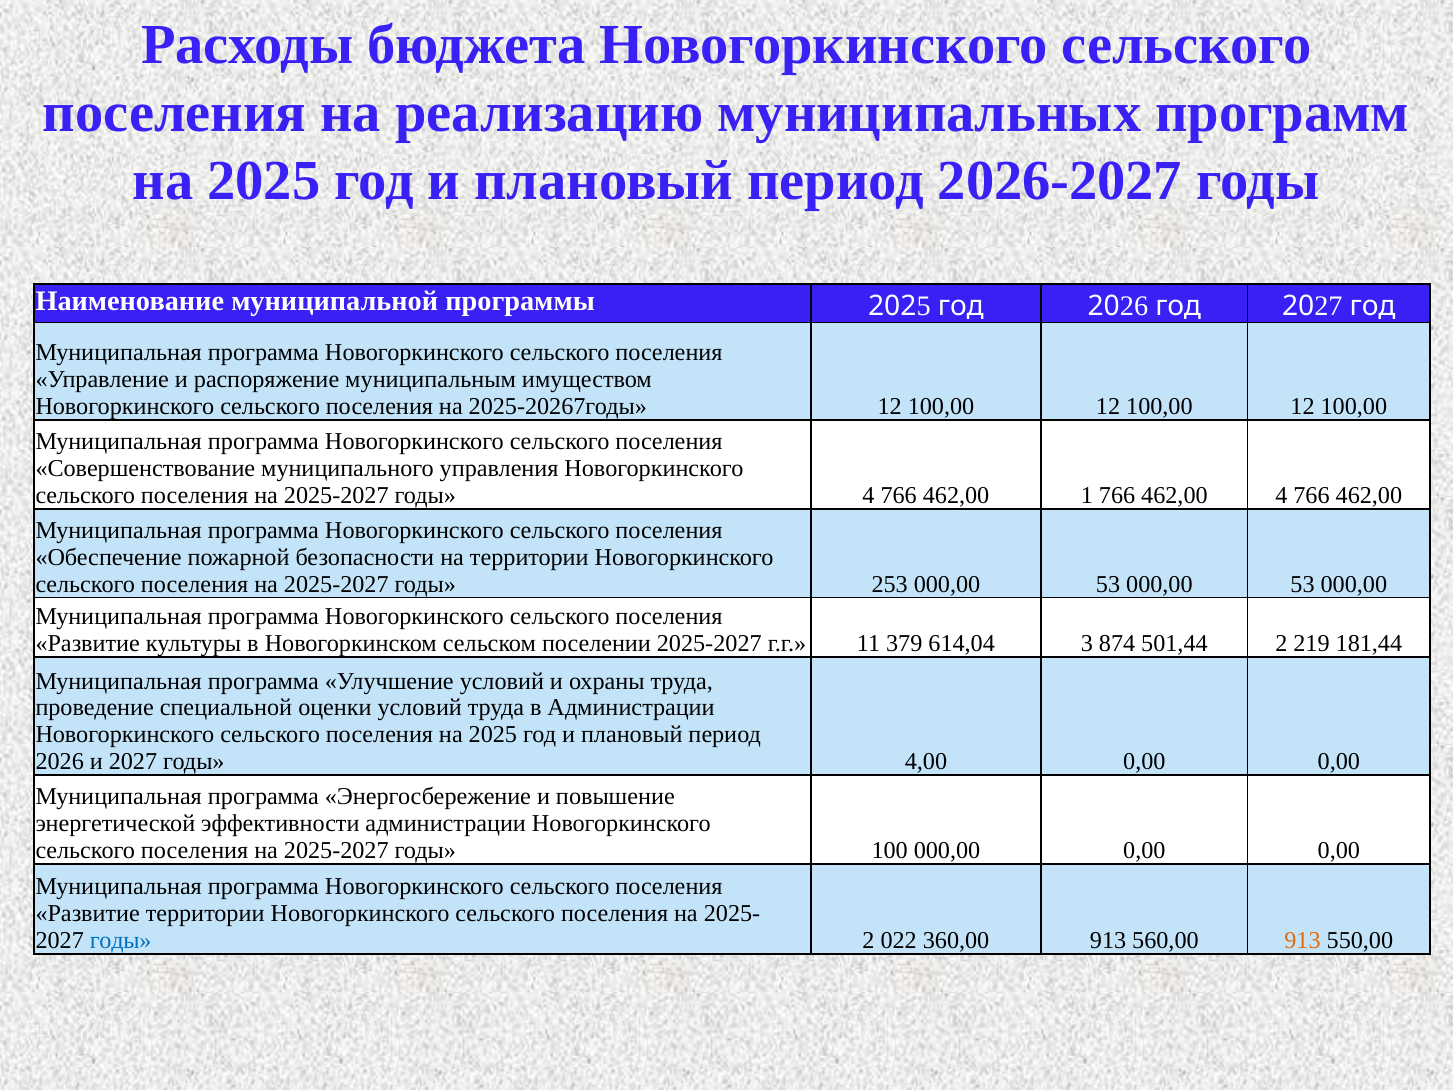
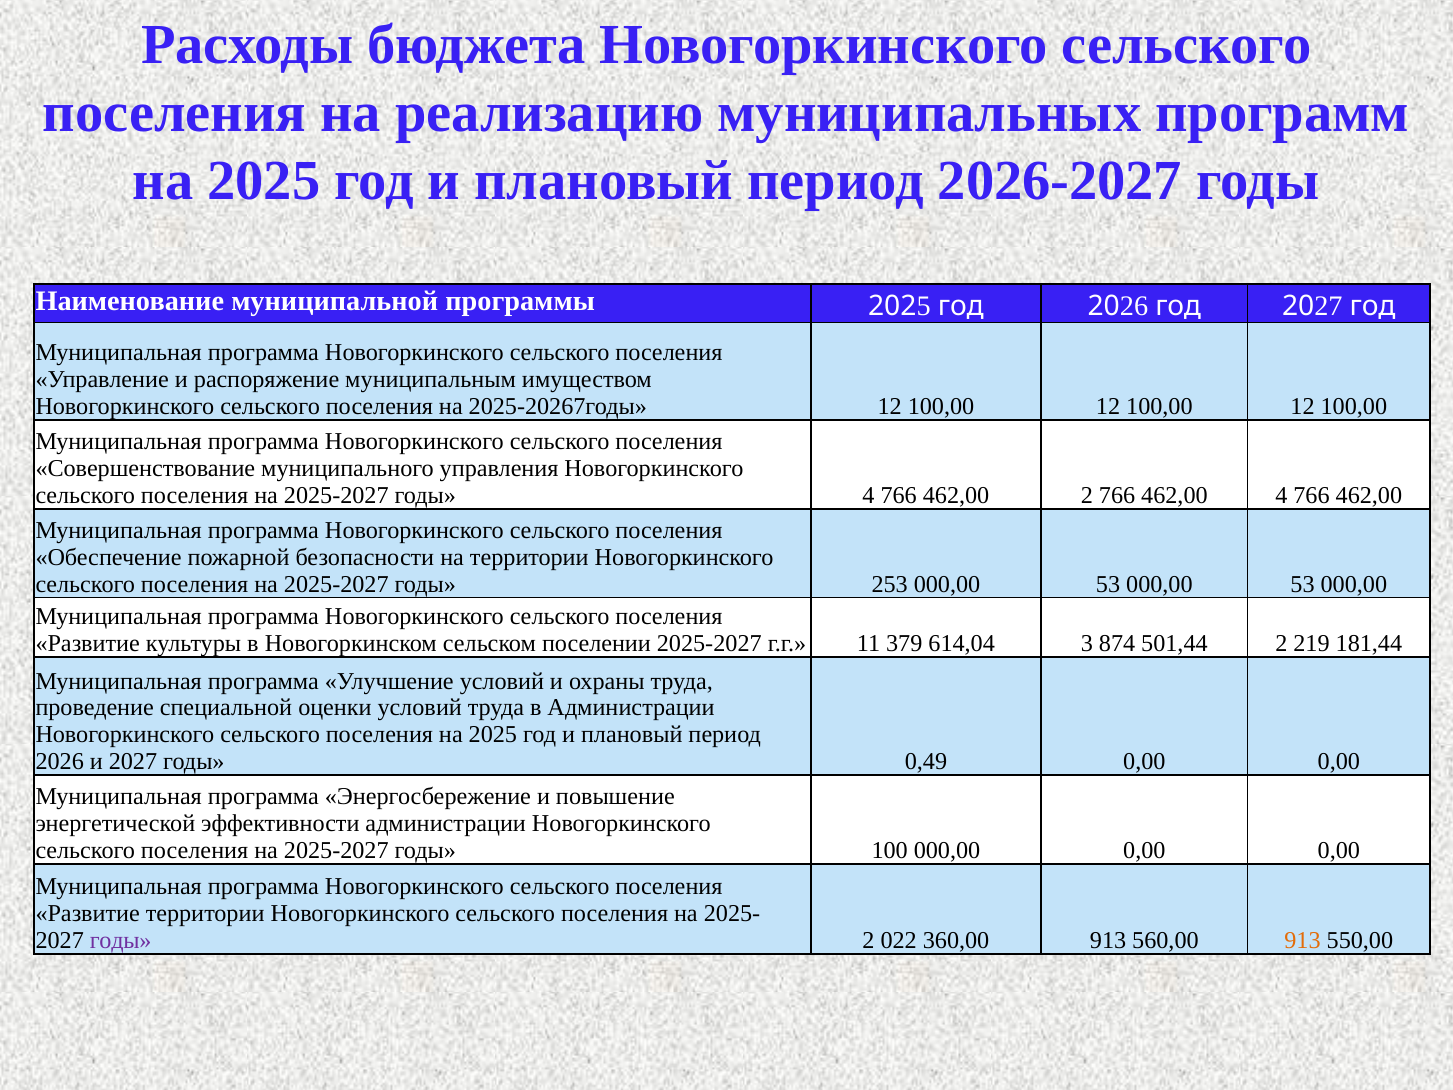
462,00 1: 1 -> 2 (1087, 495)
4,00: 4,00 -> 0,49 (926, 762)
годы colour: blue -> purple (121, 940)
